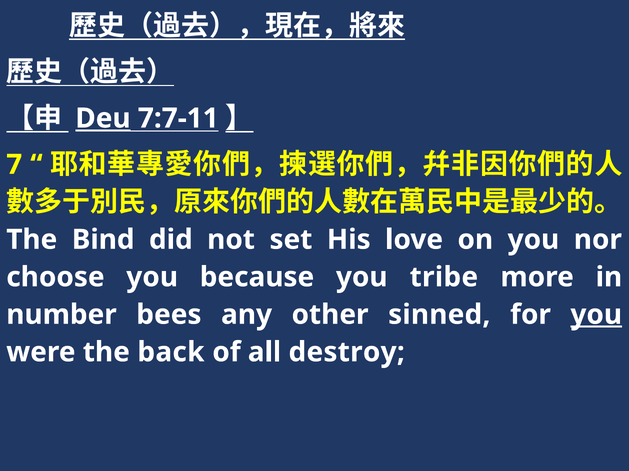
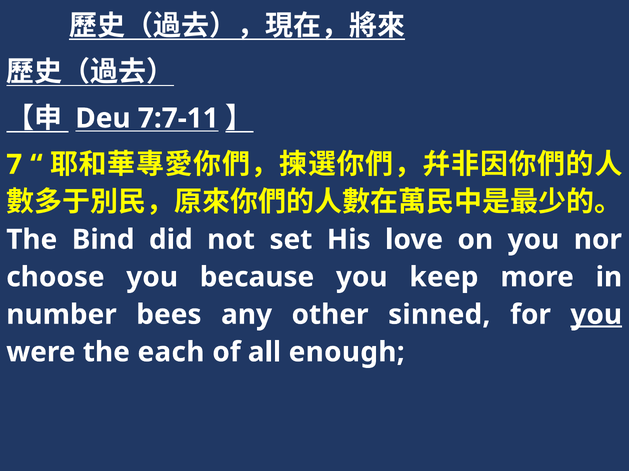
Deu underline: present -> none (103, 119)
tribe: tribe -> keep (444, 278)
back: back -> each (171, 353)
destroy: destroy -> enough (347, 353)
